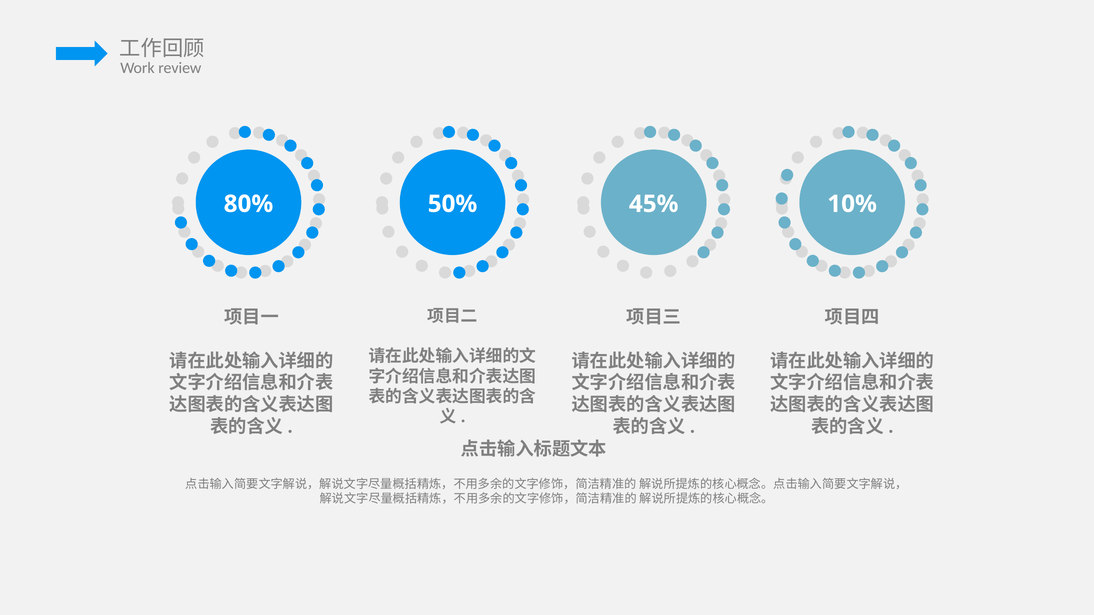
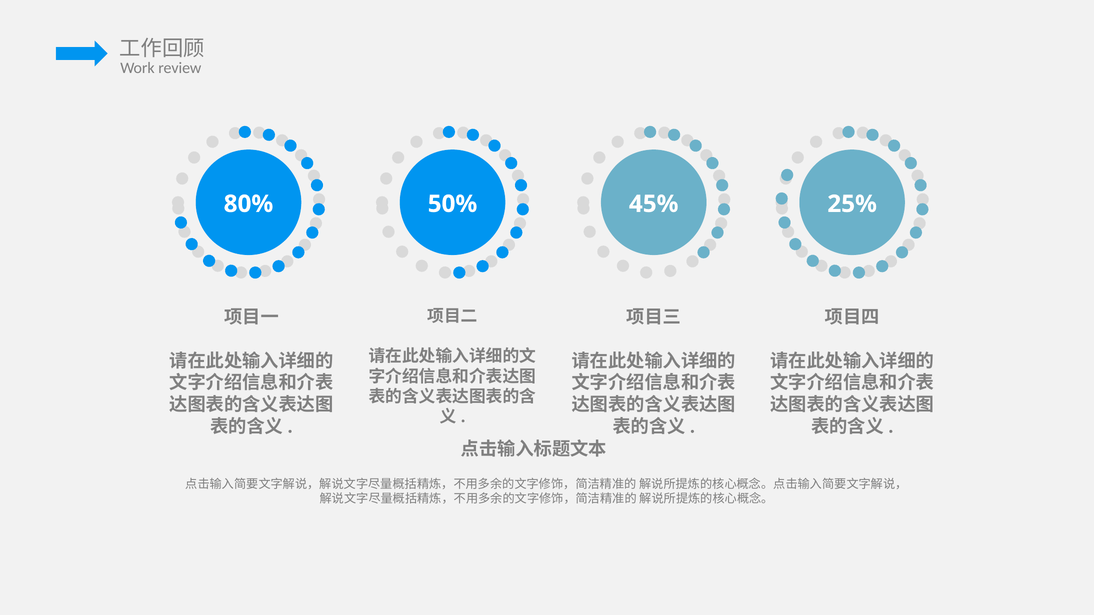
10%: 10% -> 25% (852, 204)
